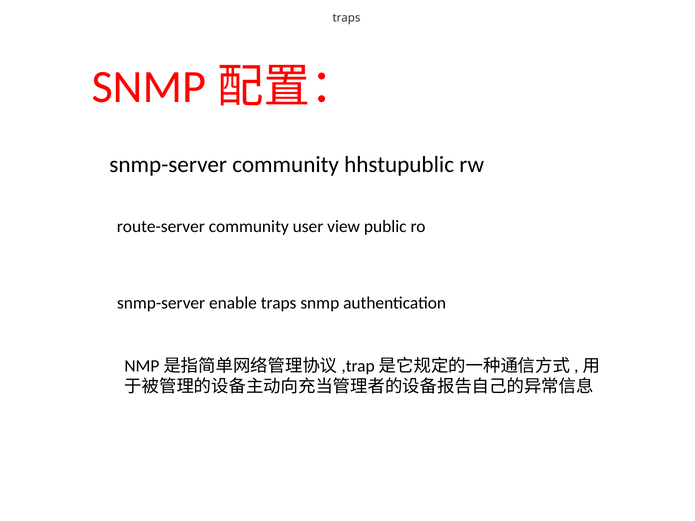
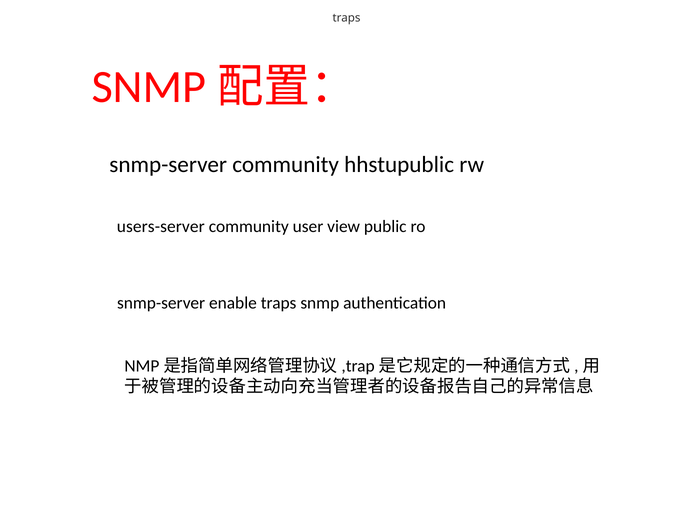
route-server: route-server -> users-server (161, 226)
